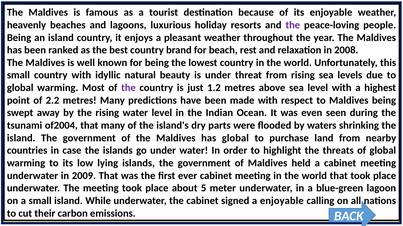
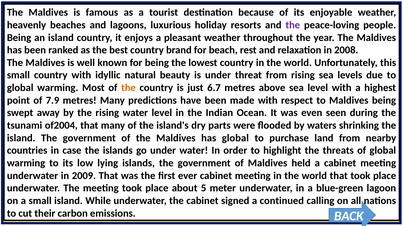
the colour: purple -> orange (128, 88)
1.2: 1.2 -> 6.7 (214, 88)
2.2: 2.2 -> 7.9 (53, 101)
a enjoyable: enjoyable -> continued (282, 201)
